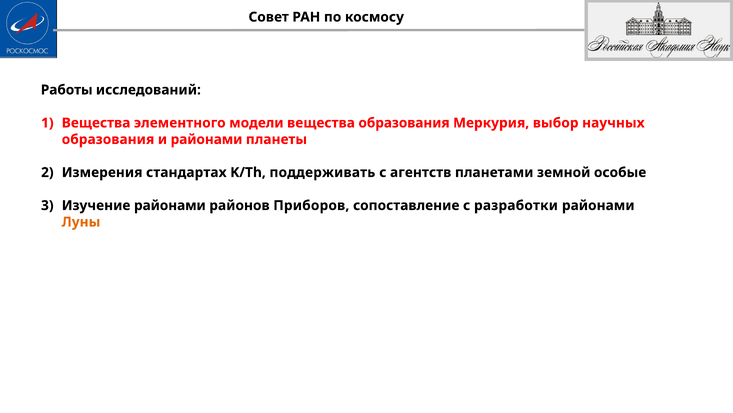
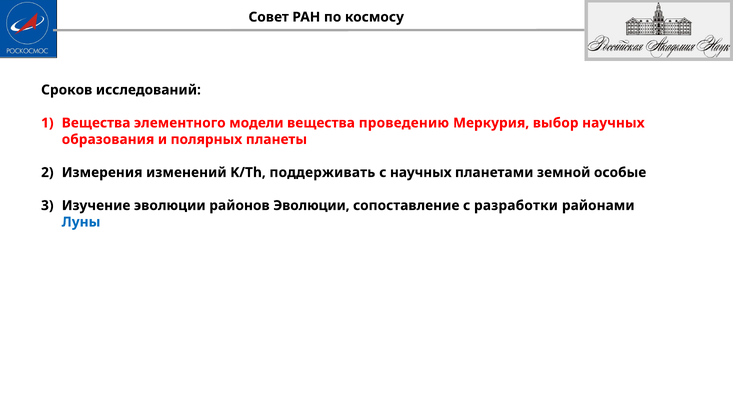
Работы: Работы -> Сроков (67, 90)
вещества образования: образования -> проведению (404, 123)
и районами: районами -> полярных (206, 139)
стандартах: стандартах -> изменений (186, 172)
с агентств: агентств -> научных (421, 172)
Изучение районами: районами -> эволюции (170, 205)
районов Приборов: Приборов -> Эволюции (311, 205)
Луны colour: orange -> blue (81, 222)
